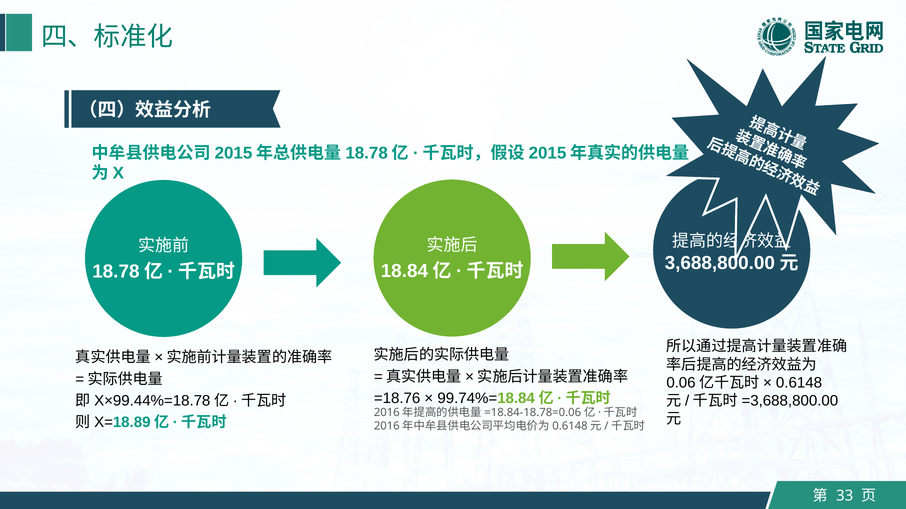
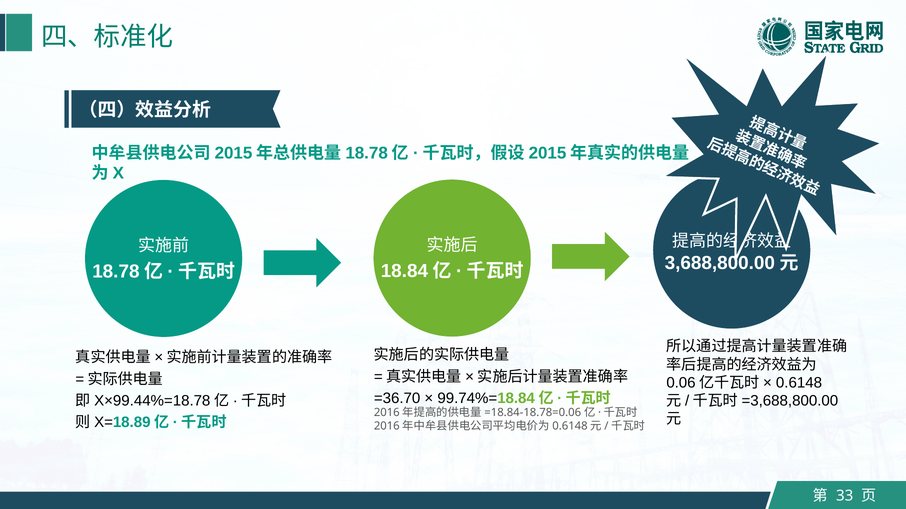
=18.76: =18.76 -> =36.70 (397, 399)
